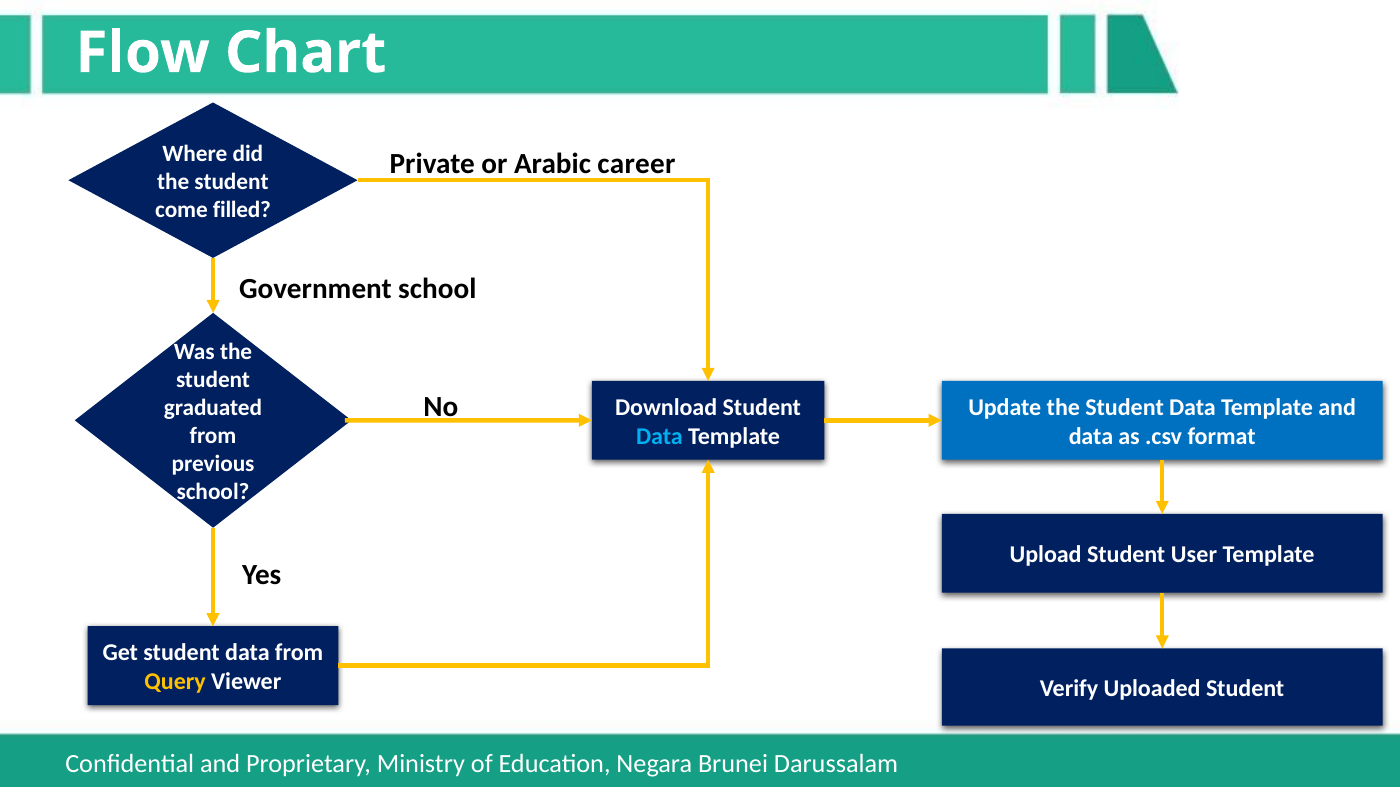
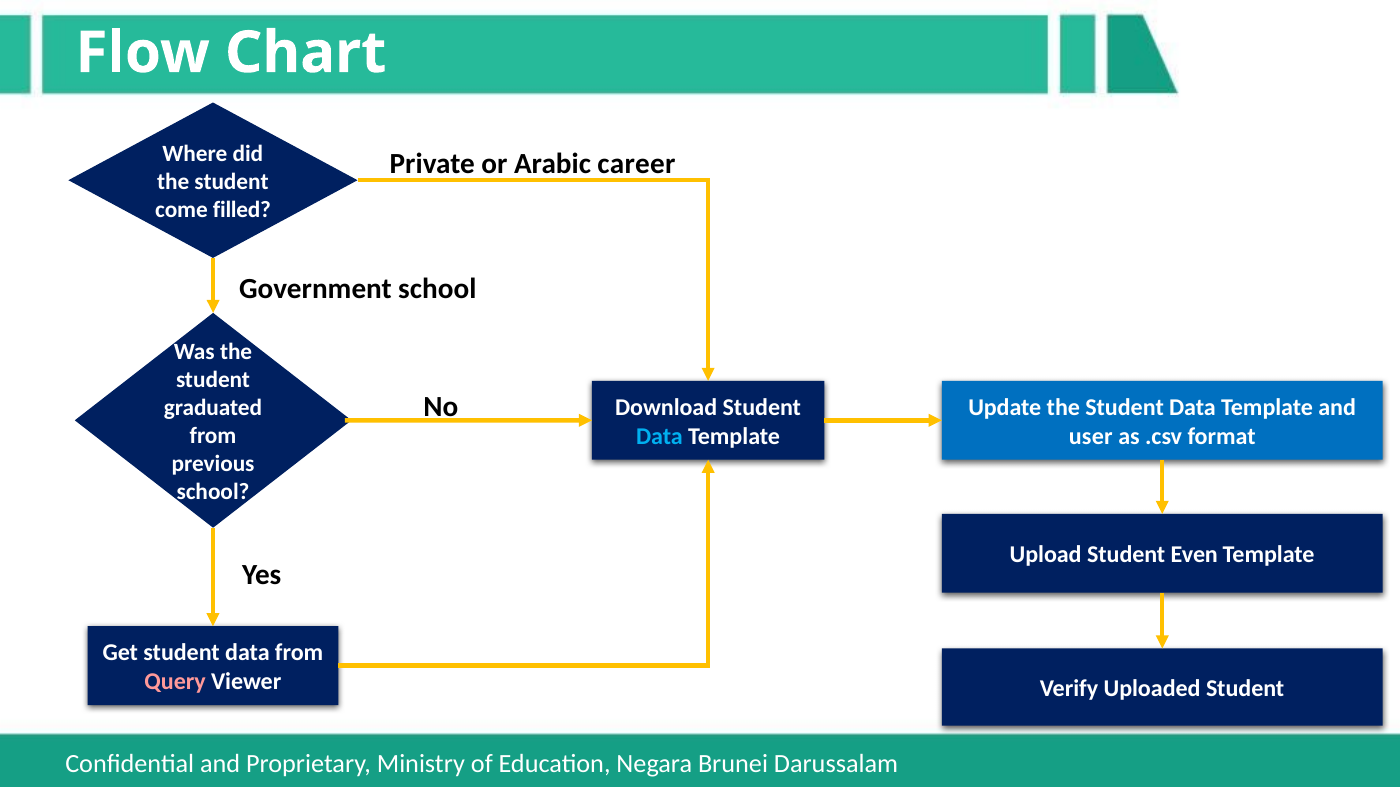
data: data -> user (1091, 437)
User: User -> Even (1194, 555)
Query colour: yellow -> pink (175, 682)
